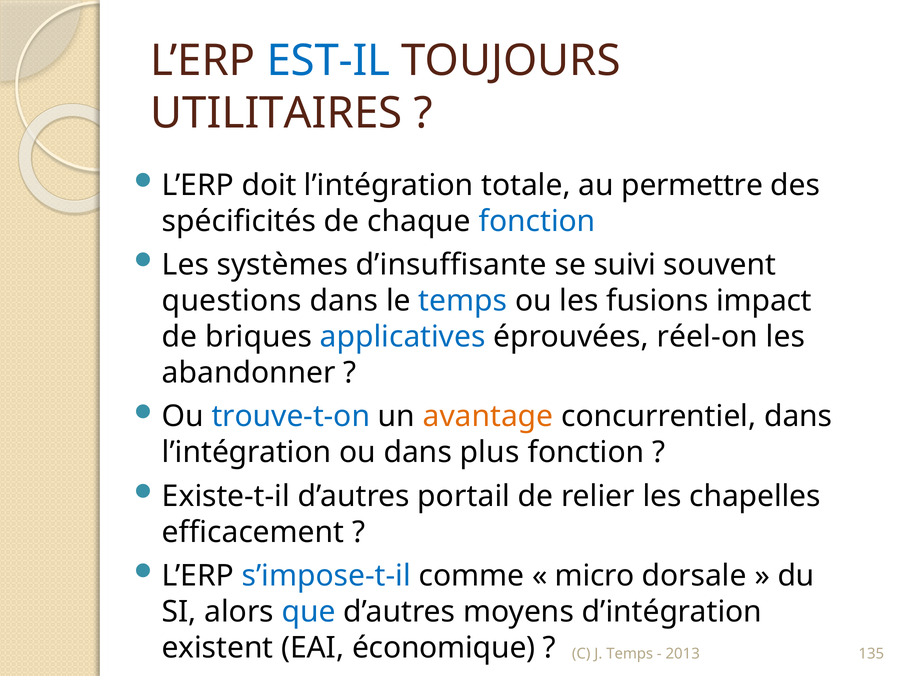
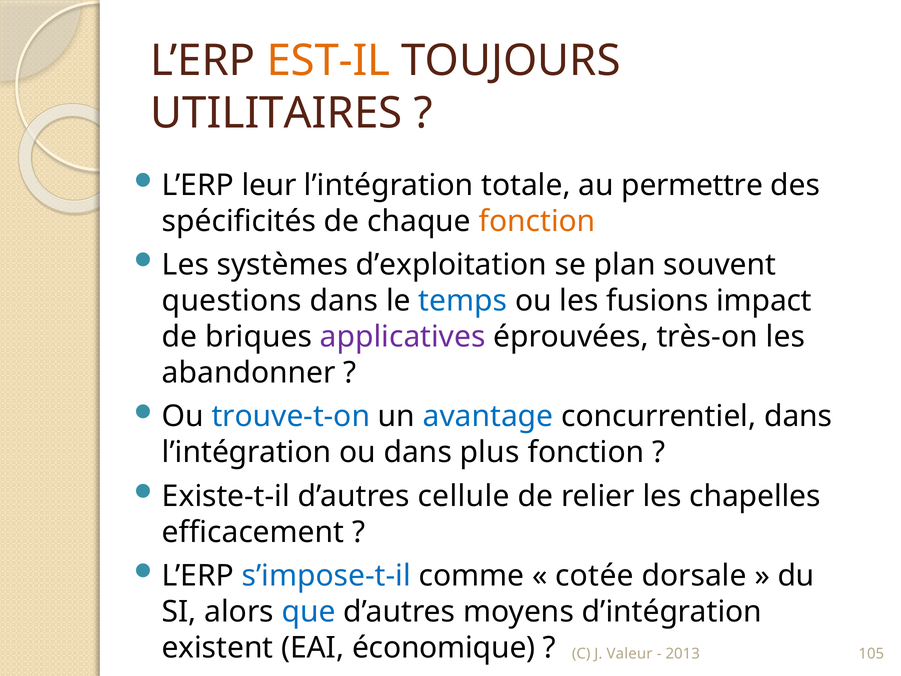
EST-IL colour: blue -> orange (329, 61)
doit: doit -> leur (269, 185)
fonction colour: blue -> orange (537, 221)
d’insuffisante: d’insuffisante -> d’exploitation (451, 265)
suivi: suivi -> plan (625, 265)
applicatives colour: blue -> purple (403, 337)
réel-on: réel-on -> très-on (707, 337)
avantage colour: orange -> blue (488, 416)
portail: portail -> cellule (464, 496)
micro: micro -> cotée (594, 576)
J Temps: Temps -> Valeur (630, 653)
135: 135 -> 105 (871, 653)
